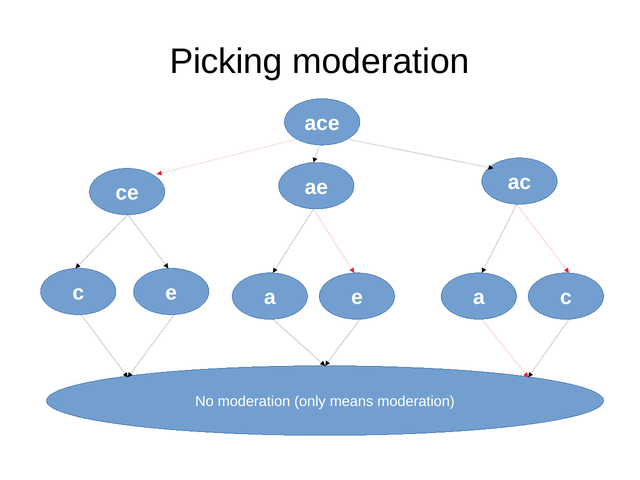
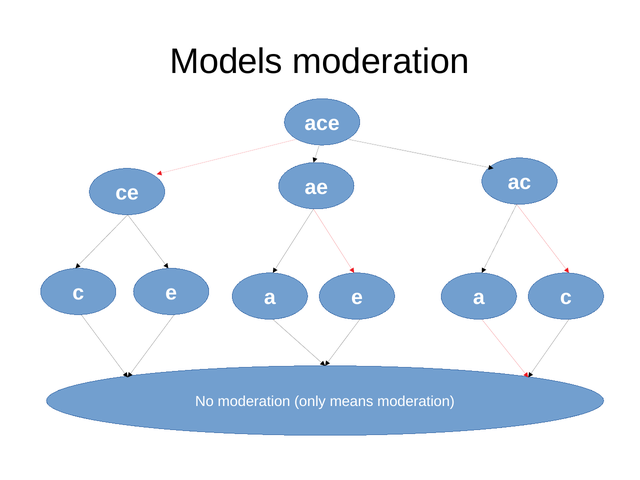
Picking: Picking -> Models (226, 62)
